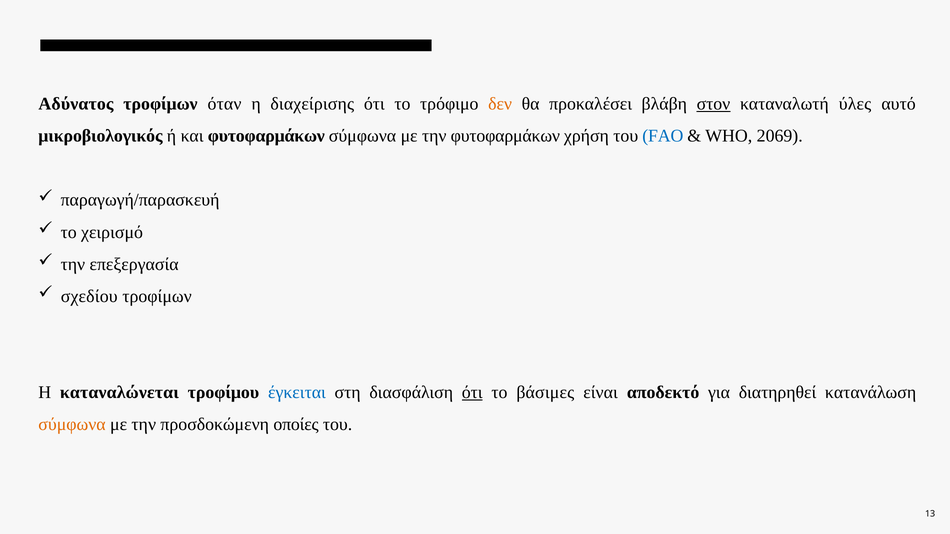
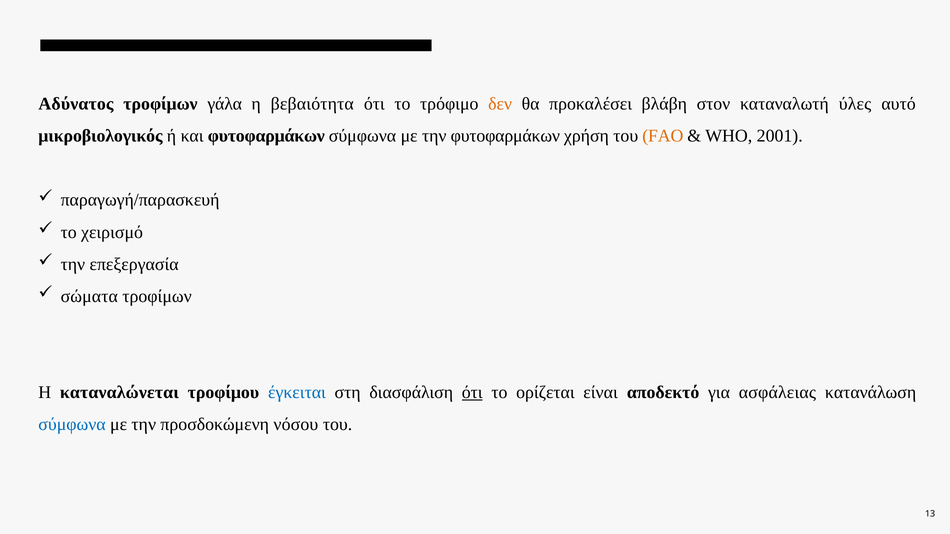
όταν: όταν -> γάλα (225, 104)
διαχείρισης: διαχείρισης -> βεβαιότητα (312, 104)
στον underline: present -> none (713, 104)
FAO colour: blue -> orange (663, 136)
2069: 2069 -> 2001 (780, 136)
σχεδίου: σχεδίου -> σώματα (89, 296)
βάσιμες: βάσιμες -> ορίζεται (545, 393)
διατηρηθεί: διατηρηθεί -> ασφάλειας (777, 393)
σύμφωνα colour: orange -> blue (72, 425)
οποίες: οποίες -> νόσου (296, 425)
